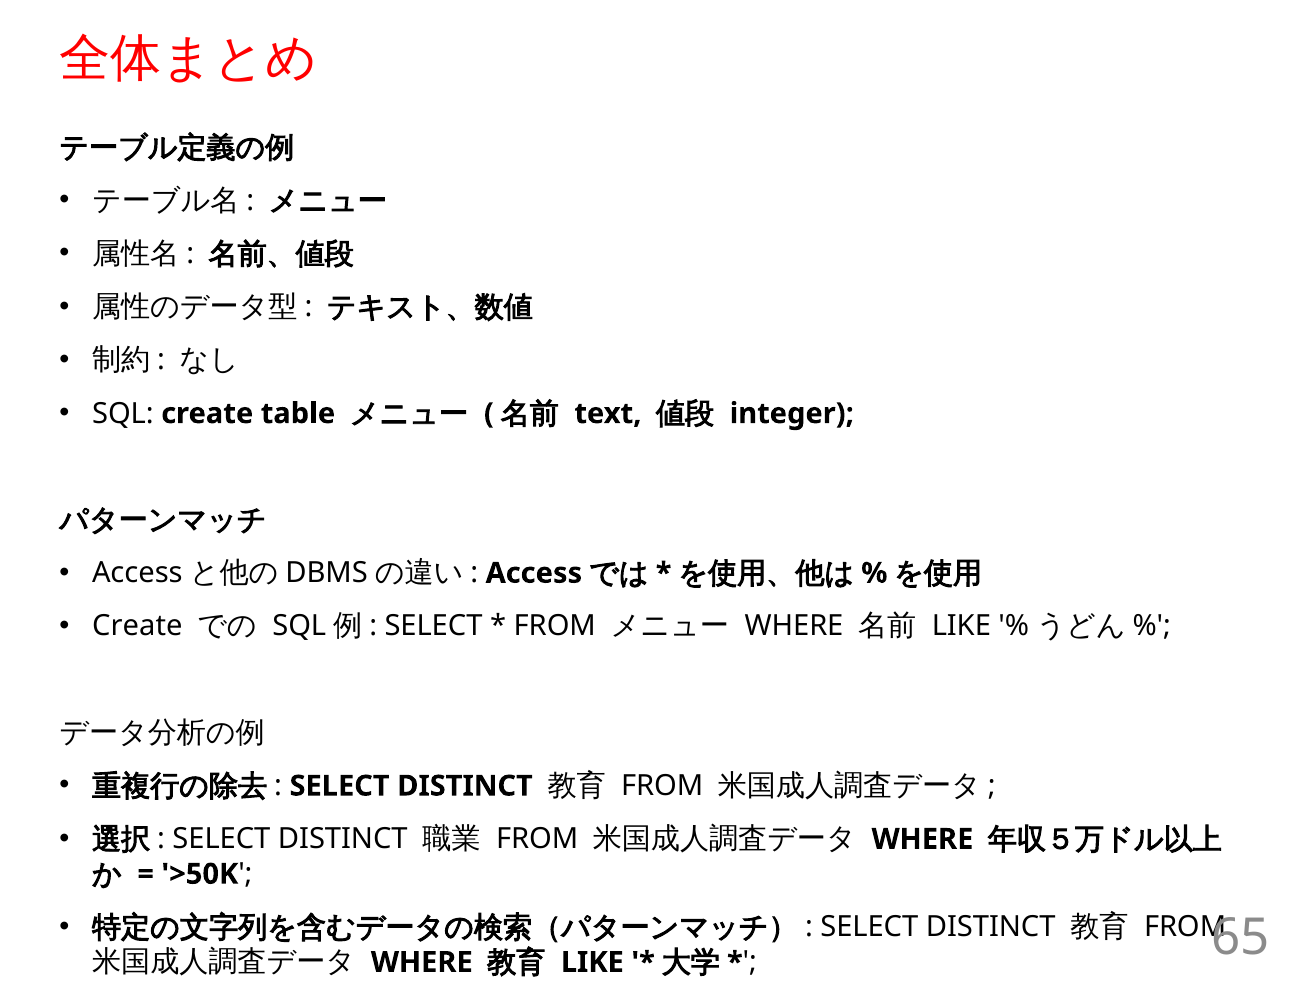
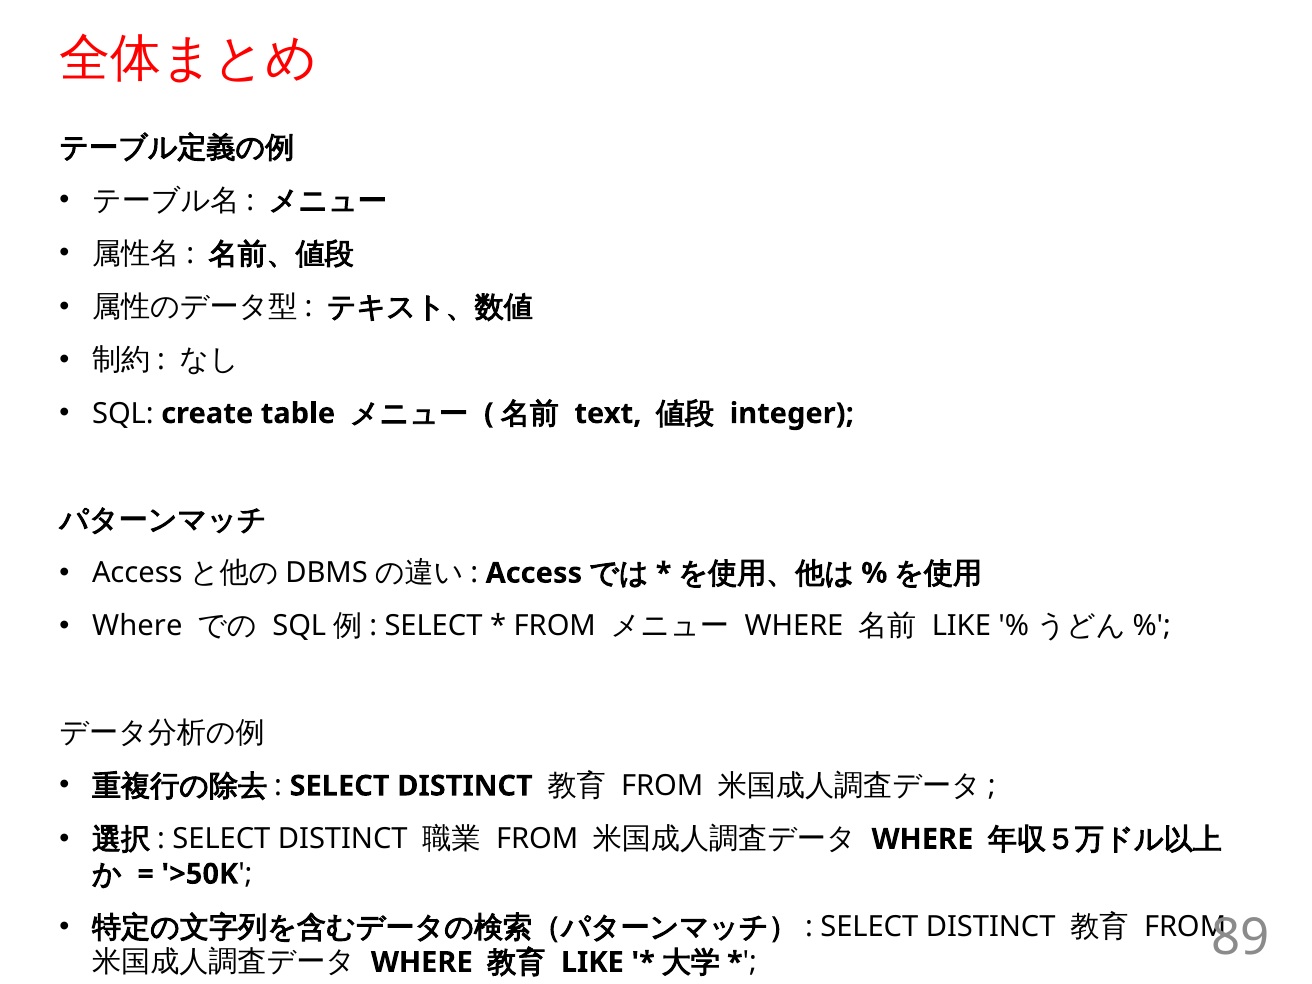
Create: Create -> Where (137, 626)
65: 65 -> 89 (1241, 938)
